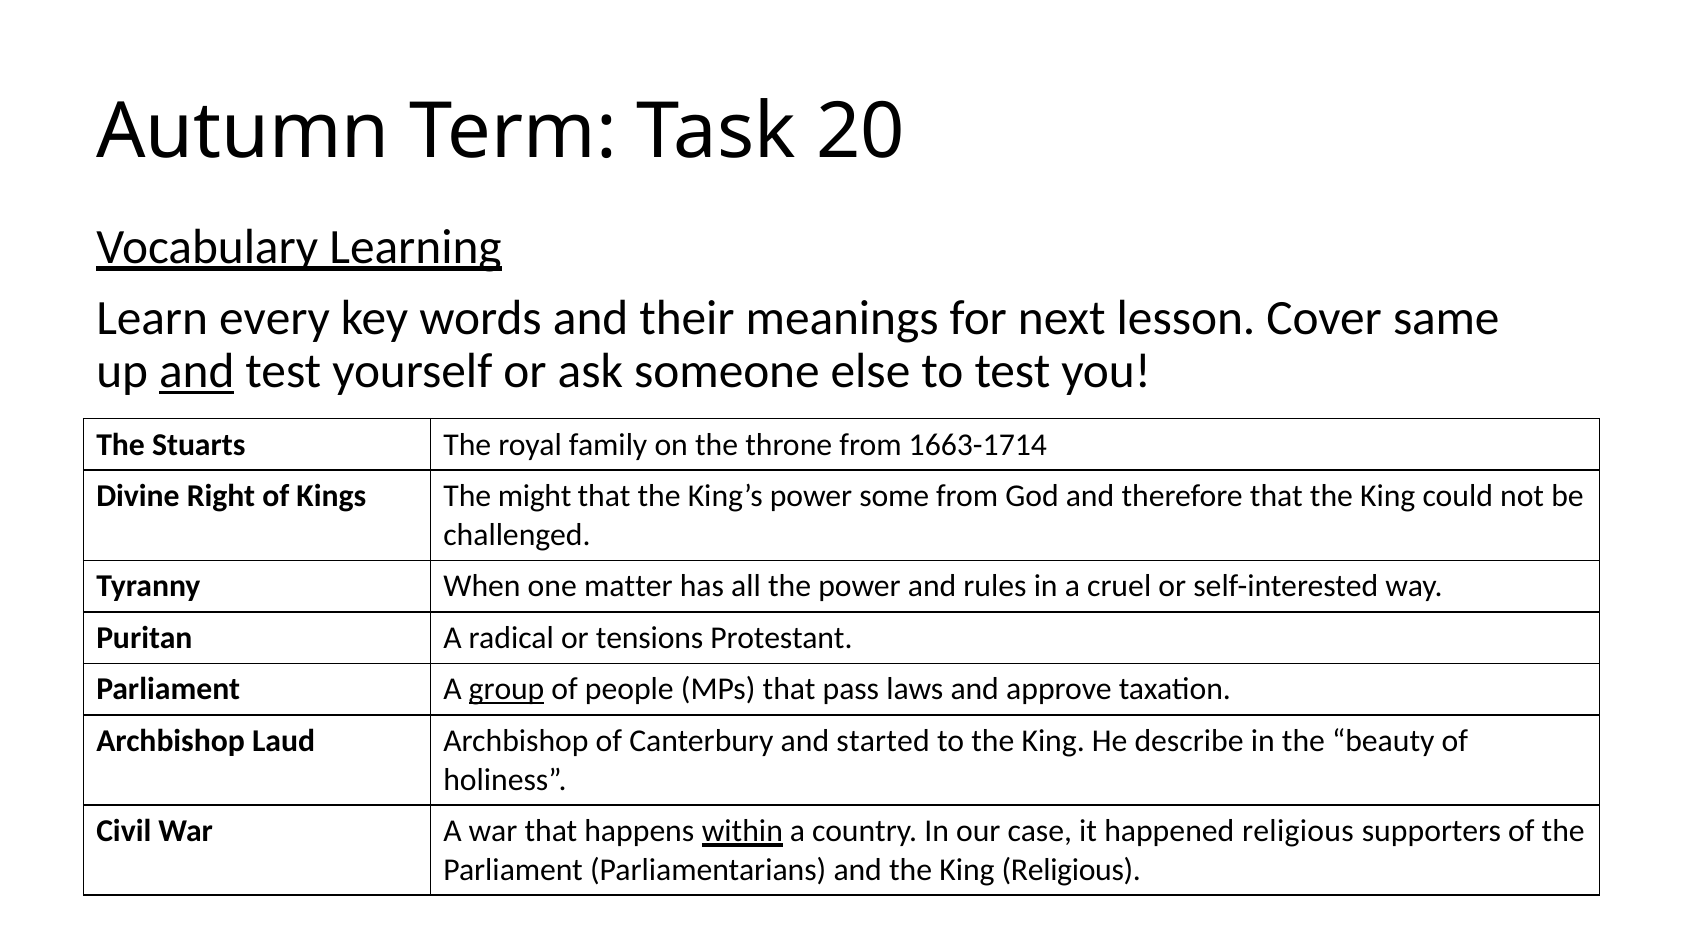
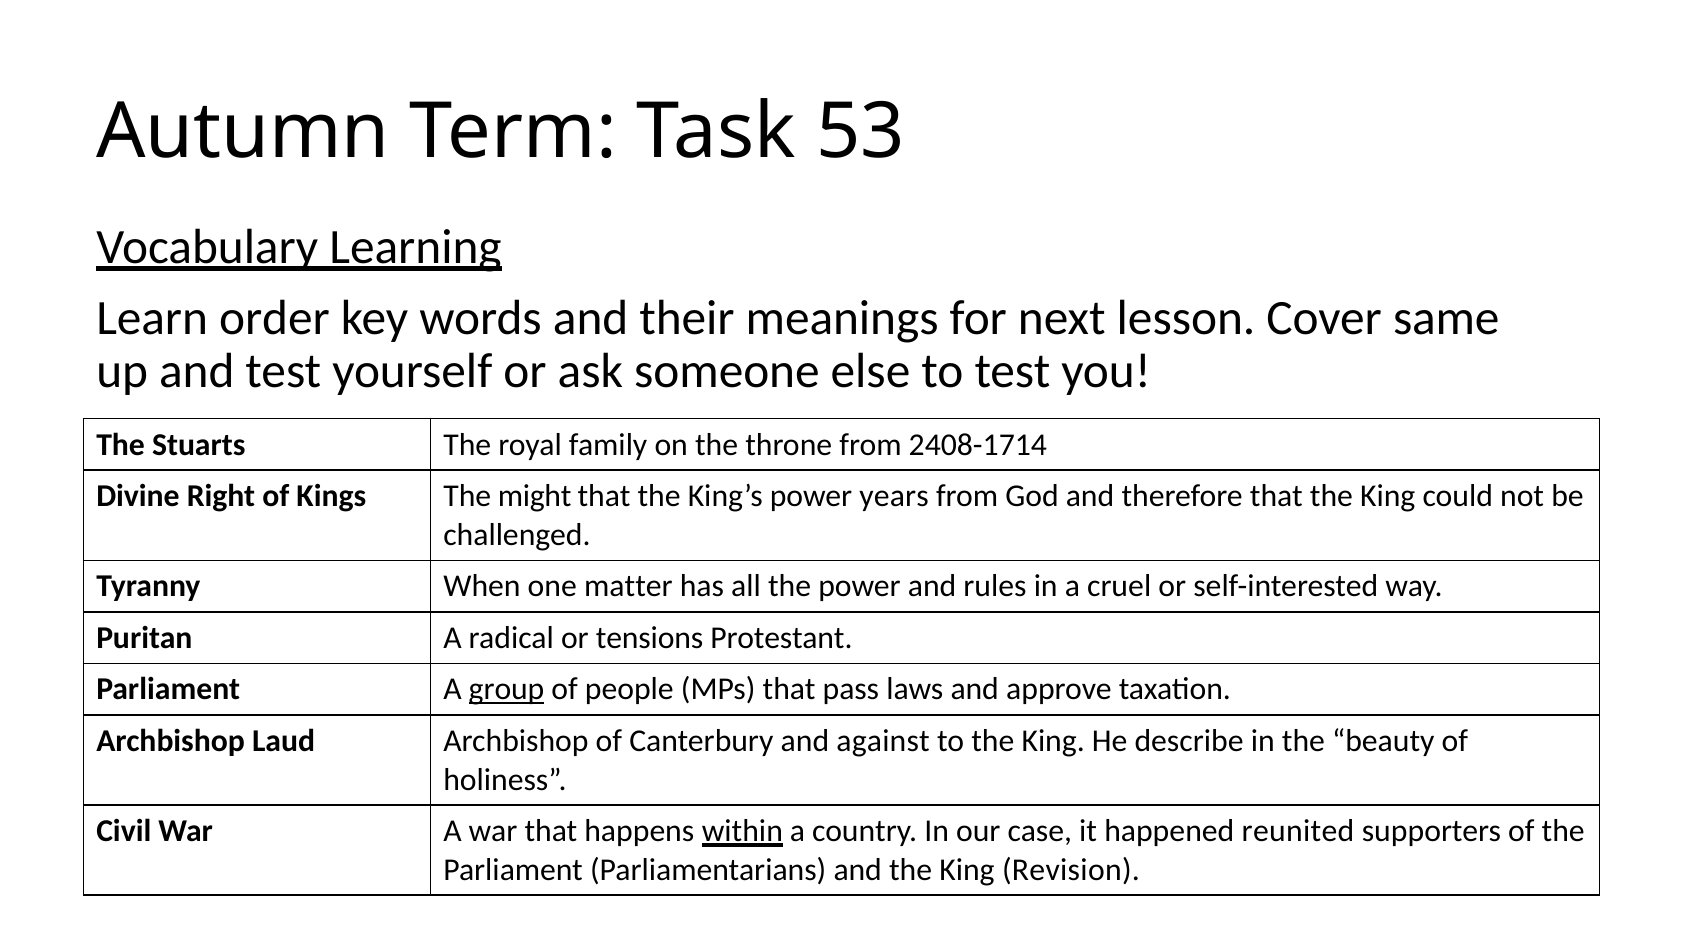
20: 20 -> 53 (860, 132)
every: every -> order (274, 318)
and underline: present -> none (197, 371)
1663-1714: 1663-1714 -> 2408-1714 (978, 445)
some: some -> years (894, 496)
started: started -> against (883, 741)
happened religious: religious -> reunited (1298, 831)
King Religious: Religious -> Revision (1071, 870)
